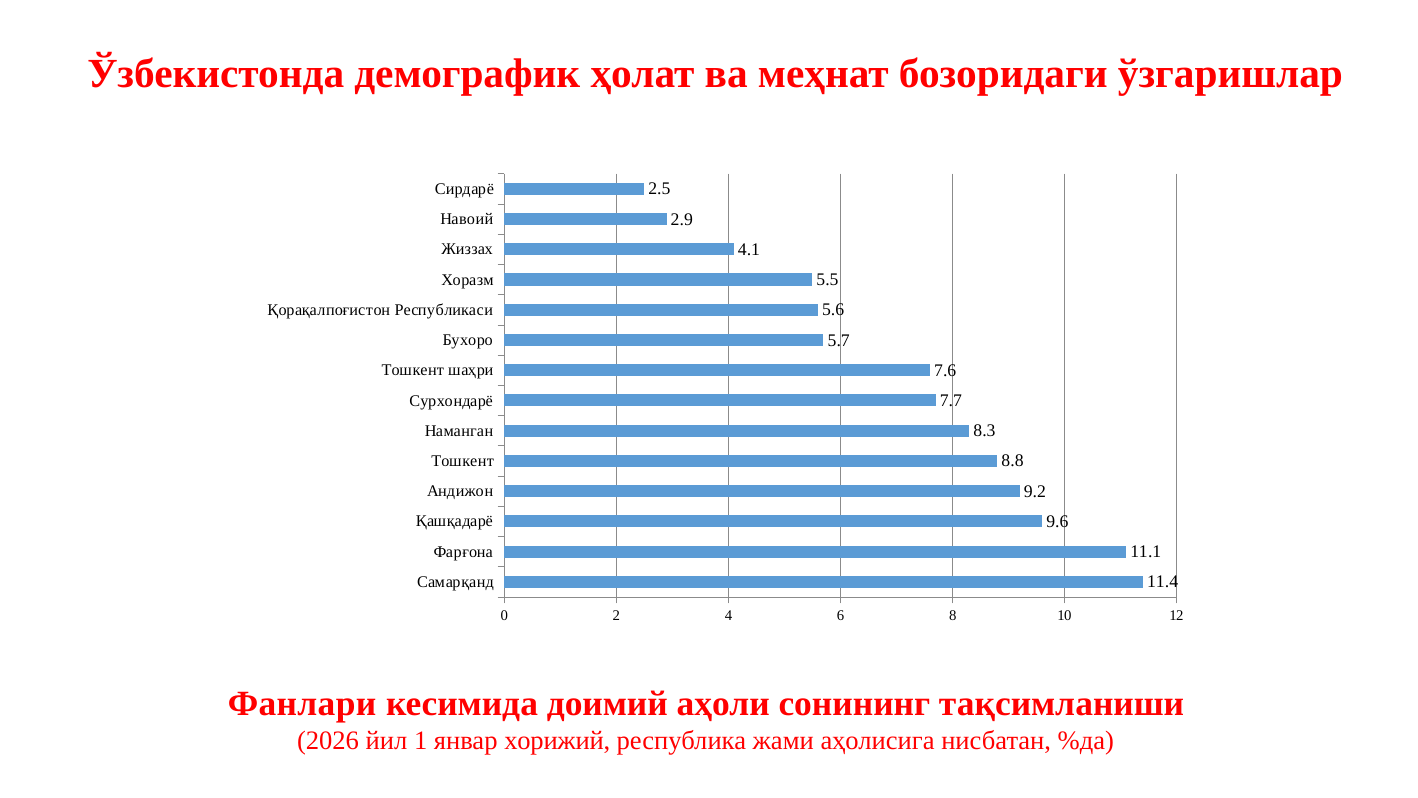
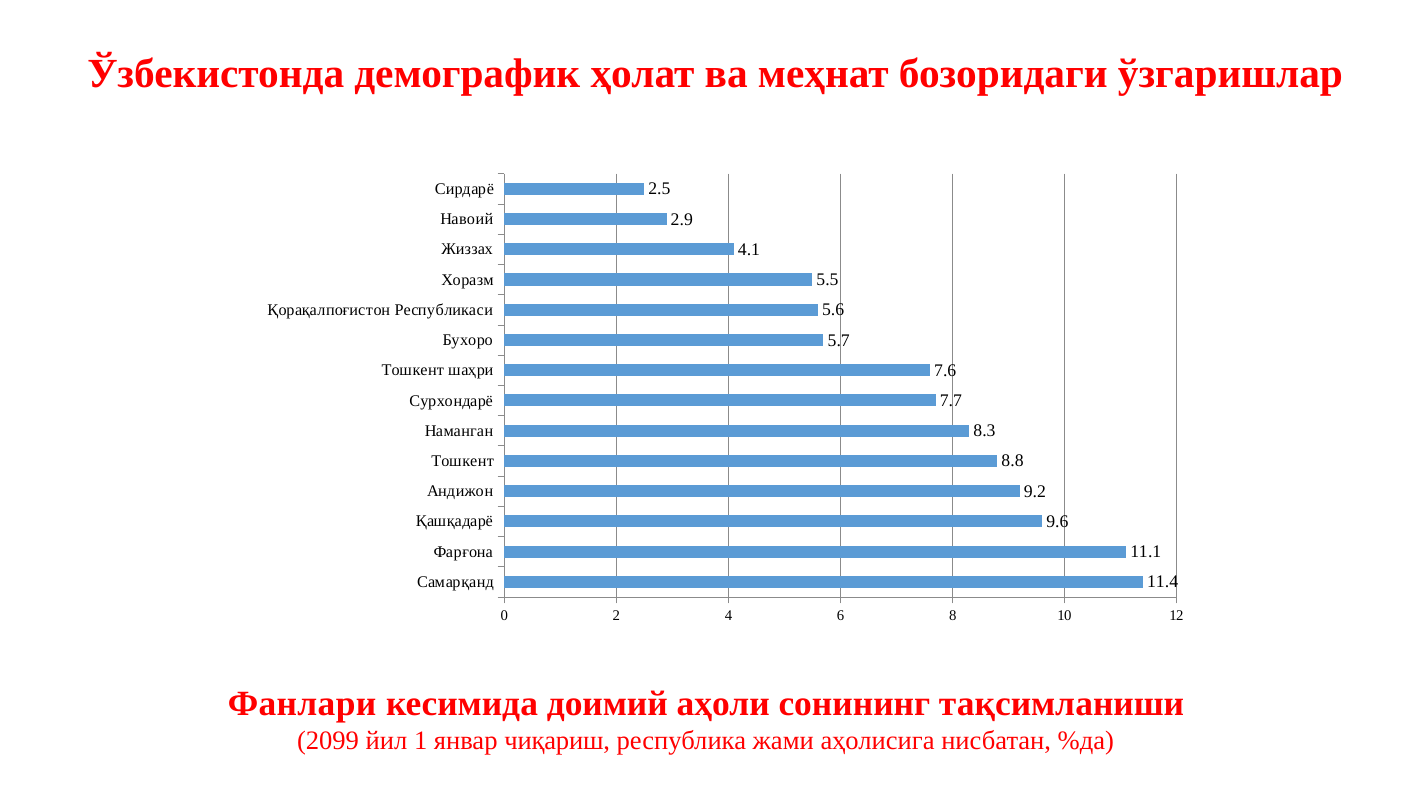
2026: 2026 -> 2099 (328, 740)
хорижий: хорижий -> чиқариш (557, 740)
